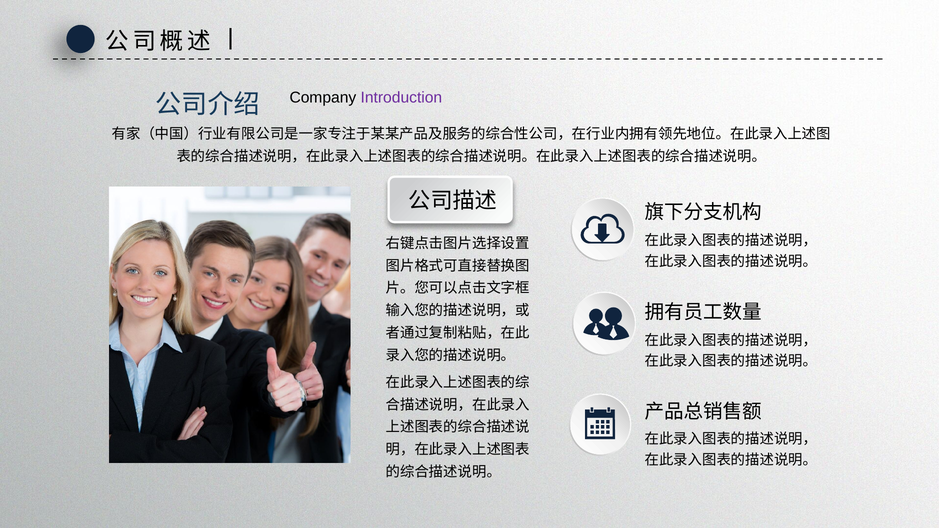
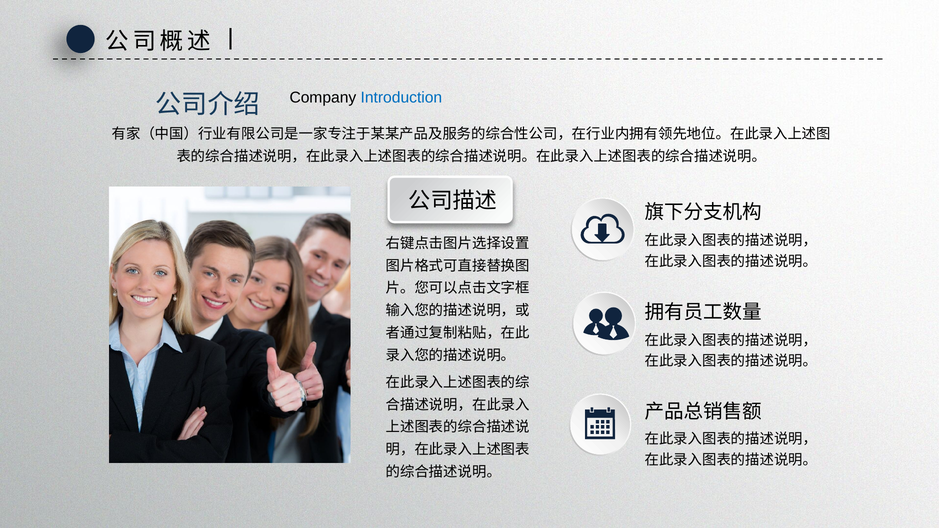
Introduction colour: purple -> blue (401, 97)
